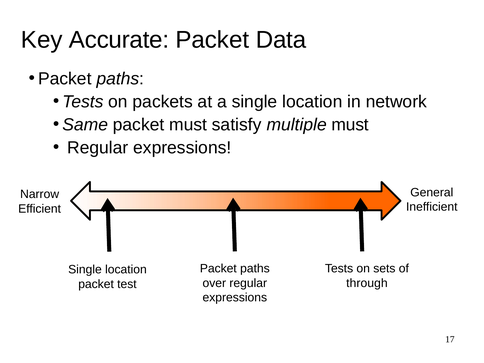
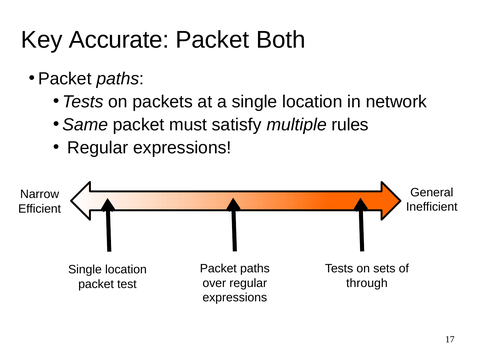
Data: Data -> Both (281, 40)
multiple must: must -> rules (350, 125)
